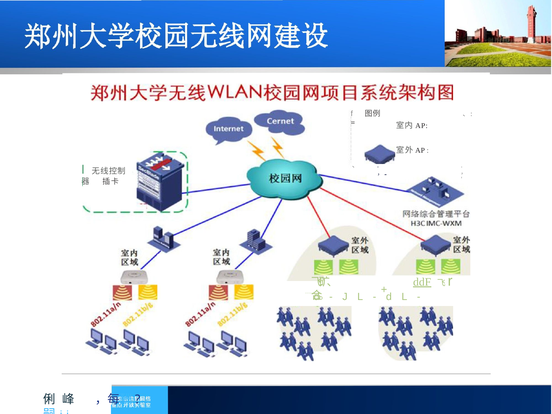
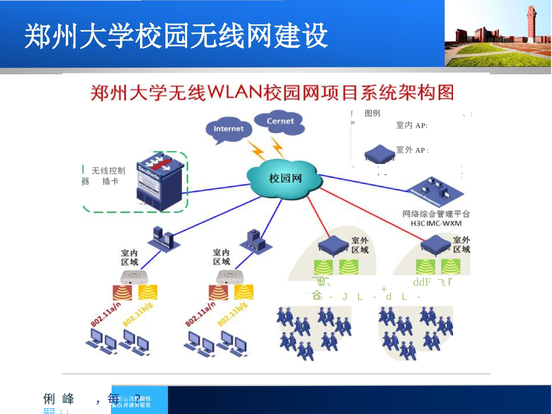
ddF underline: present -> none (422, 282)
